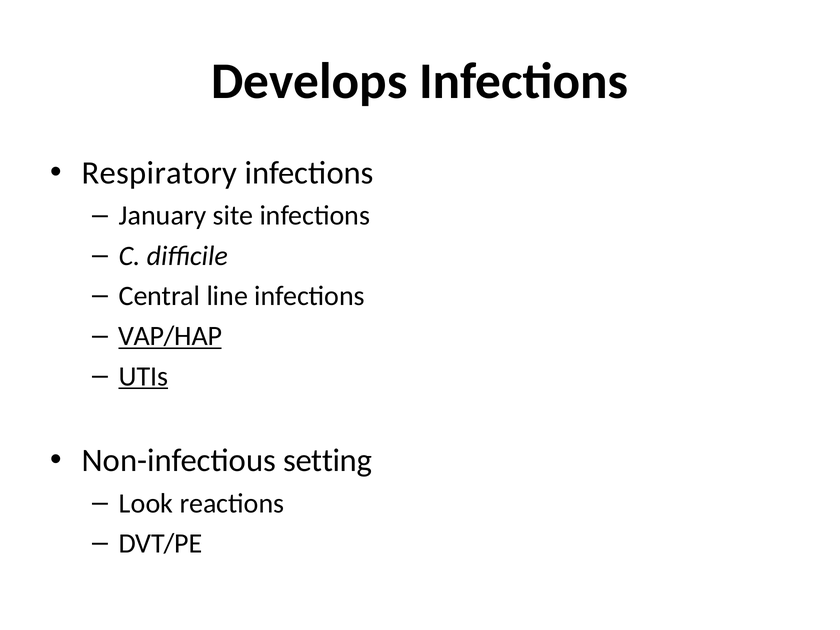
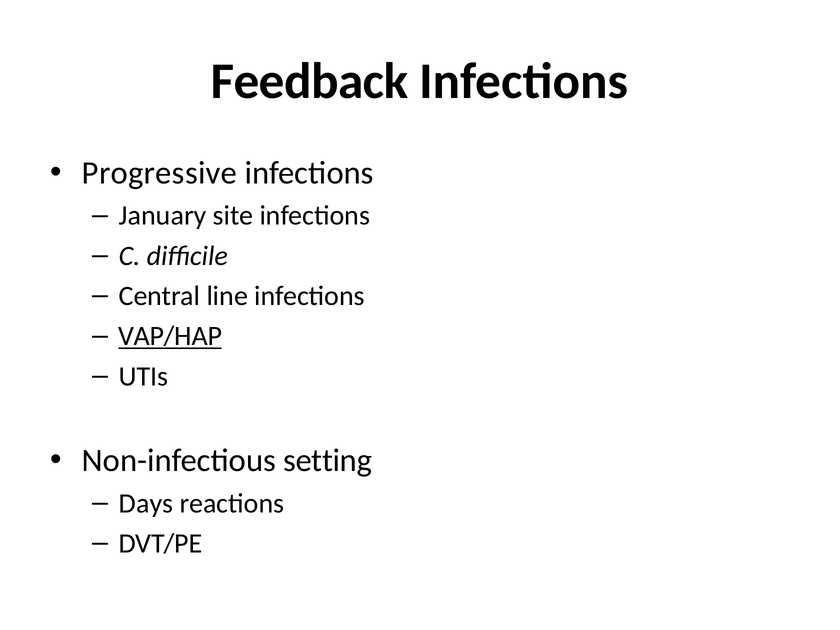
Develops: Develops -> Feedback (309, 81)
Respiratory: Respiratory -> Progressive (160, 173)
UTIs underline: present -> none (143, 376)
Look: Look -> Days (146, 503)
